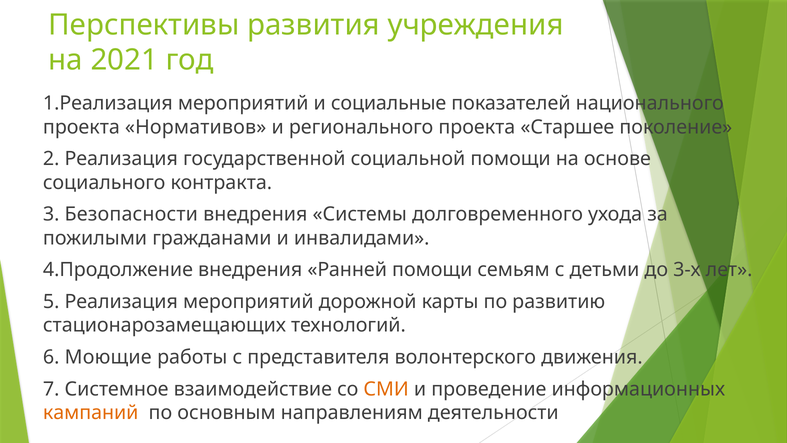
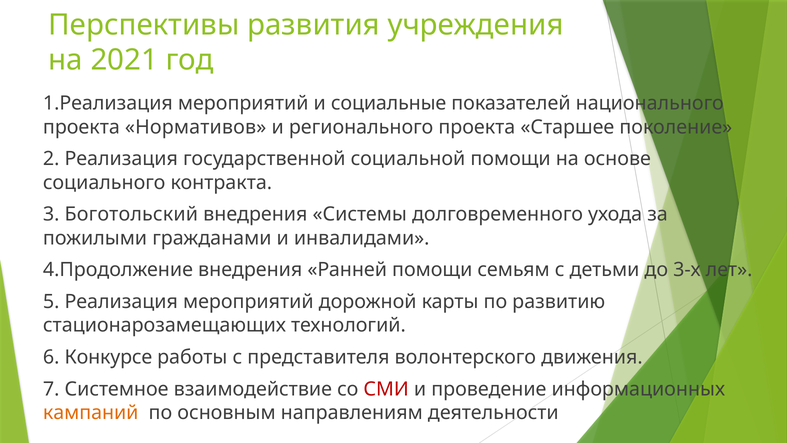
Безопасности: Безопасности -> Боготольский (131, 214)
Моющие: Моющие -> Конкурсе (108, 357)
СМИ colour: orange -> red (386, 389)
